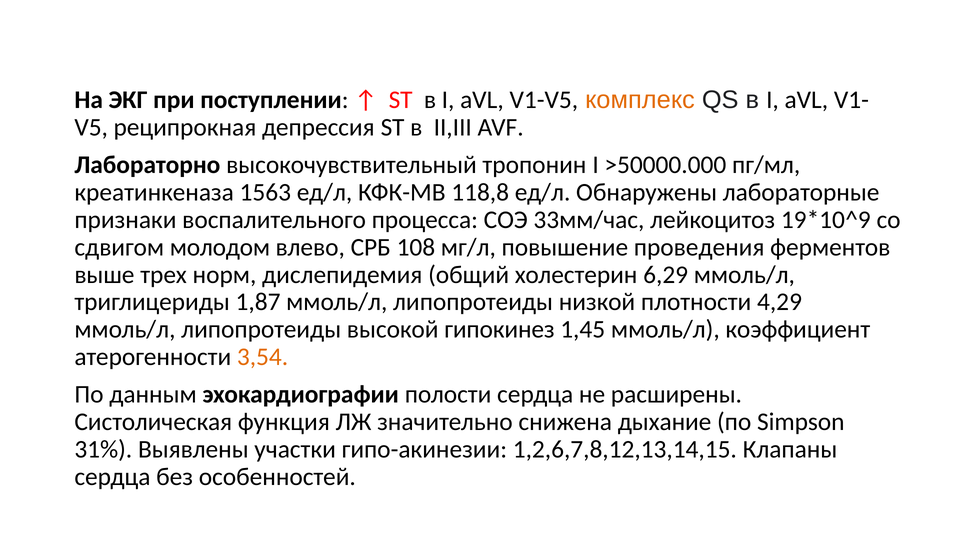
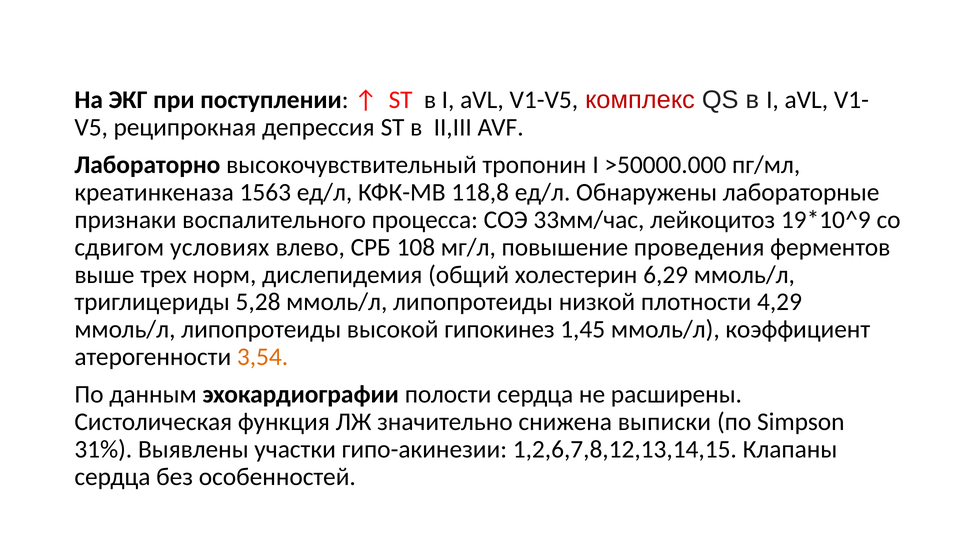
комплекс colour: orange -> red (640, 100)
молодом: молодом -> условиях (220, 247)
1,87: 1,87 -> 5,28 (258, 302)
дыхание: дыхание -> выписки (664, 422)
